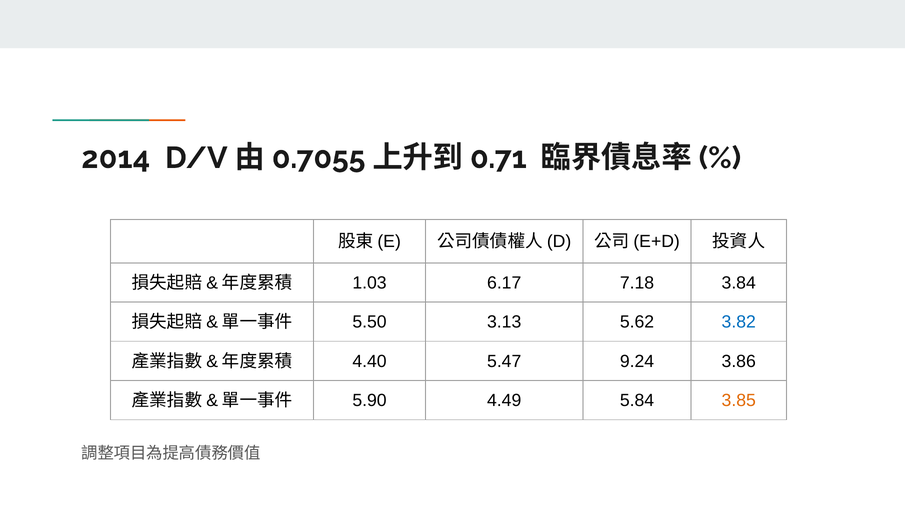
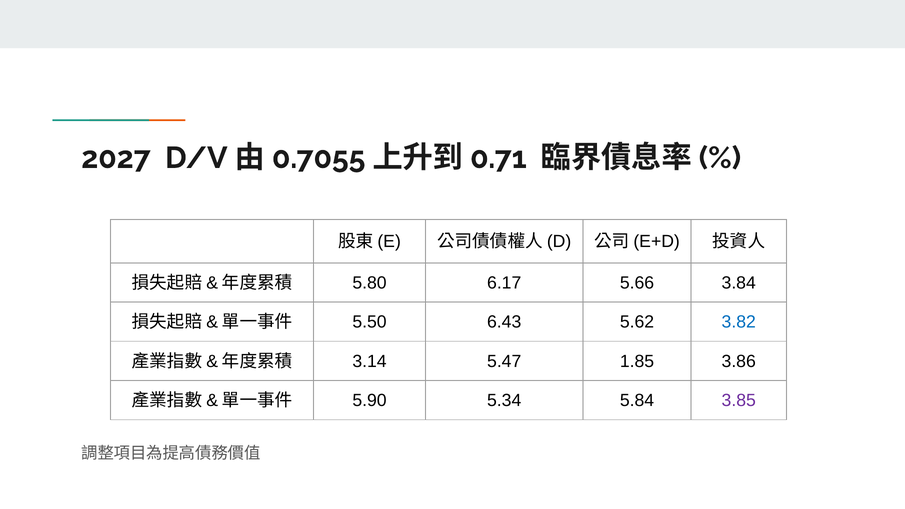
2014: 2014 -> 2027 (116, 158)
1.03: 1.03 -> 5.80 (370, 283)
7.18: 7.18 -> 5.66 (637, 283)
3.13: 3.13 -> 6.43 (504, 322)
4.40: 4.40 -> 3.14 (370, 361)
9.24: 9.24 -> 1.85 (637, 361)
4.49: 4.49 -> 5.34 (504, 400)
3.85 colour: orange -> purple (739, 400)
